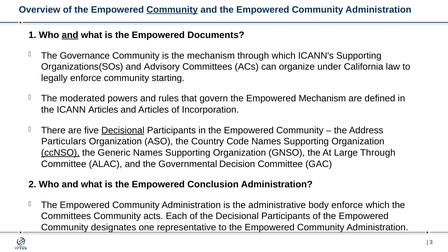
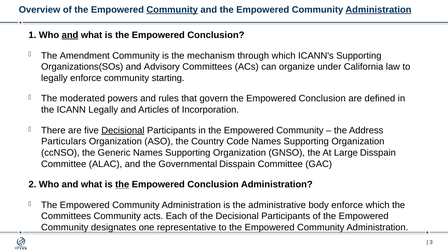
Administration underline: none -> present (378, 10)
Documents: Documents -> Conclusion (216, 35)
Governance: Governance -> Amendment (85, 56)
govern the Empowered Mechanism: Mechanism -> Conclusion (322, 99)
ICANN Articles: Articles -> Legally (103, 110)
ccNSO underline: present -> none (60, 153)
Large Through: Through -> Disspain (378, 153)
Governmental Decision: Decision -> Disspain (237, 164)
the underline: none -> present (122, 184)
